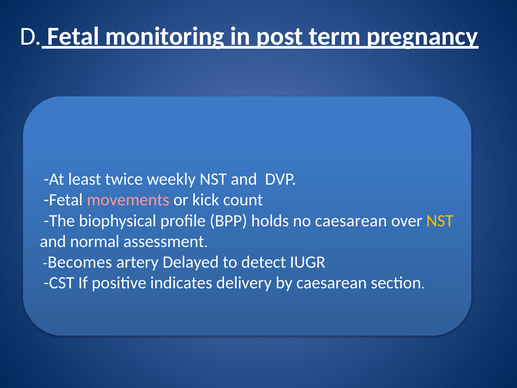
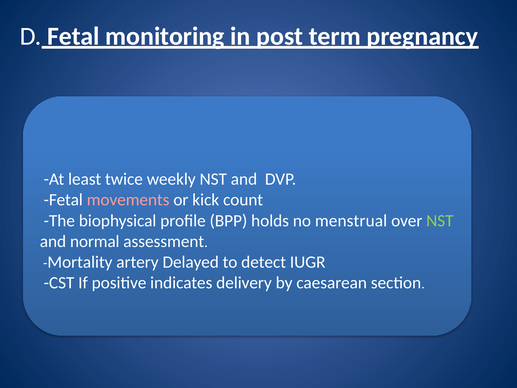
no caesarean: caesarean -> menstrual (351, 221)
NST colour: yellow -> light green (440, 221)
Becomes: Becomes -> Mortality (80, 262)
